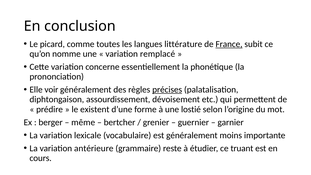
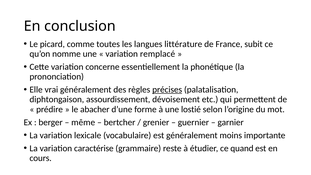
France underline: present -> none (229, 44)
voir: voir -> vrai (51, 90)
existent: existent -> abacher (95, 109)
antérieure: antérieure -> caractérise (94, 148)
truant: truant -> quand (242, 148)
